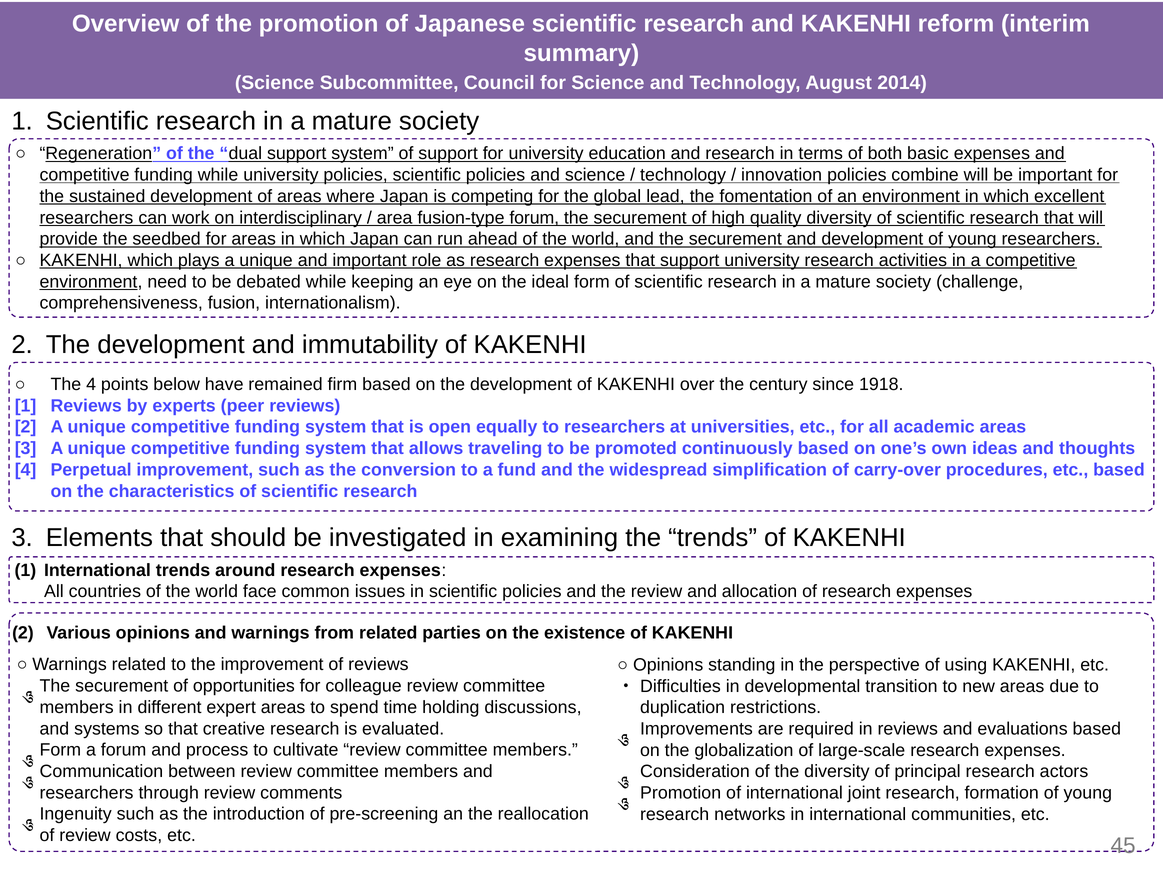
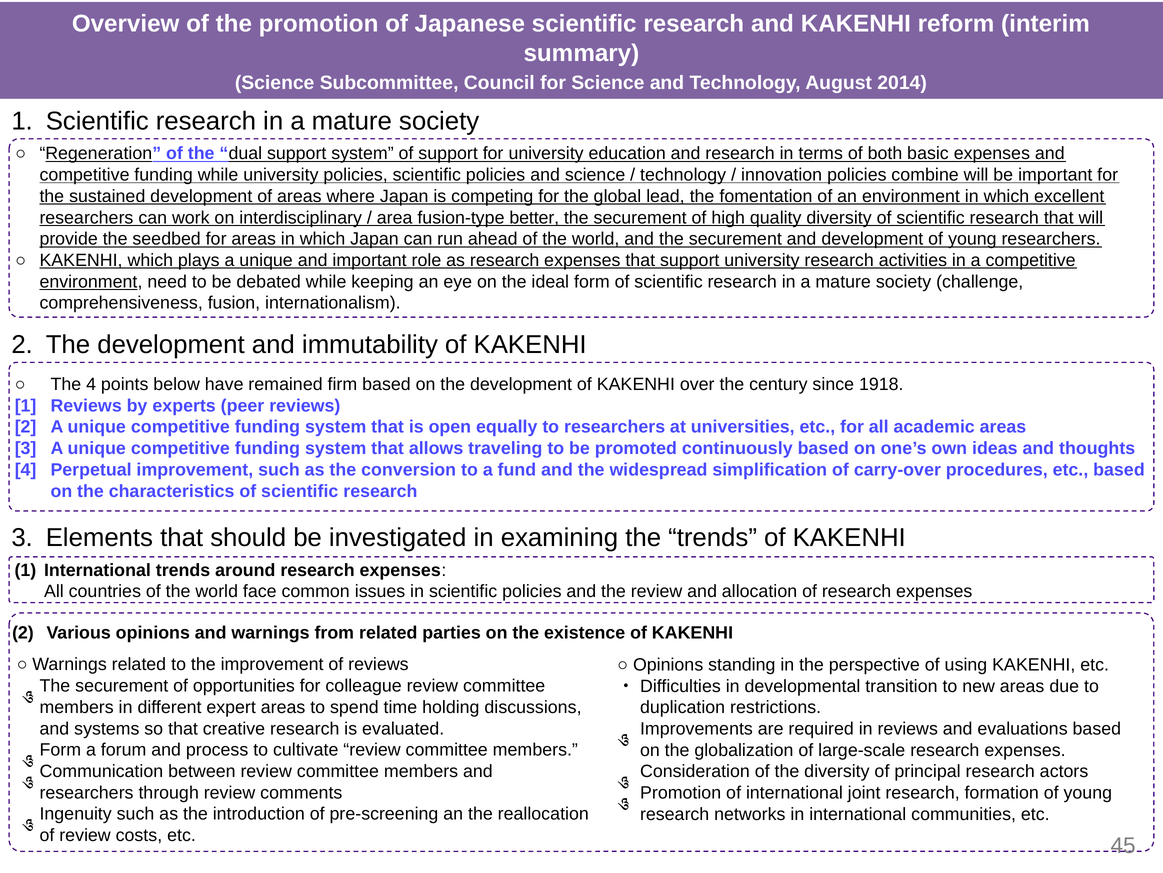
fusion-type forum: forum -> better (534, 217)
